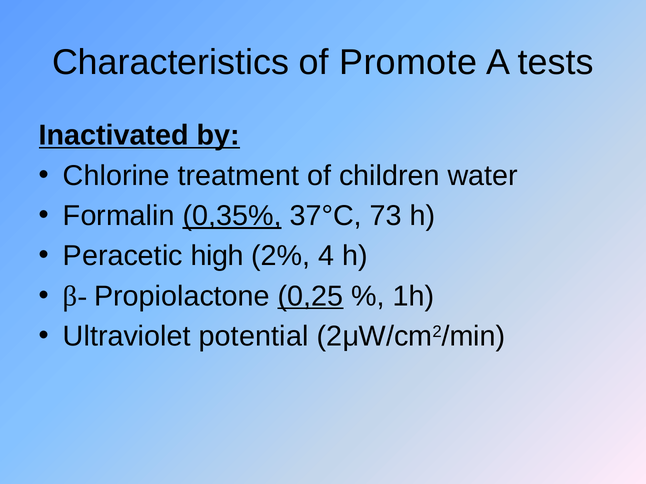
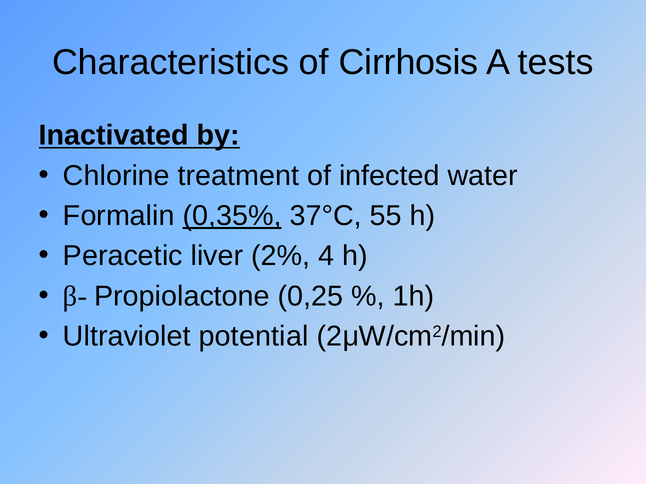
Promote: Promote -> Cirrhosis (409, 62)
children: children -> infected (389, 176)
73: 73 -> 55 (386, 216)
high: high -> liver (217, 256)
0,25 underline: present -> none (310, 296)
